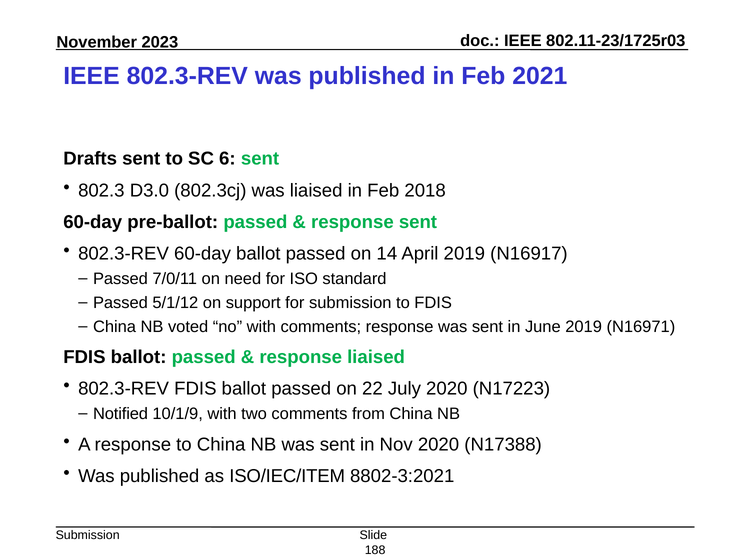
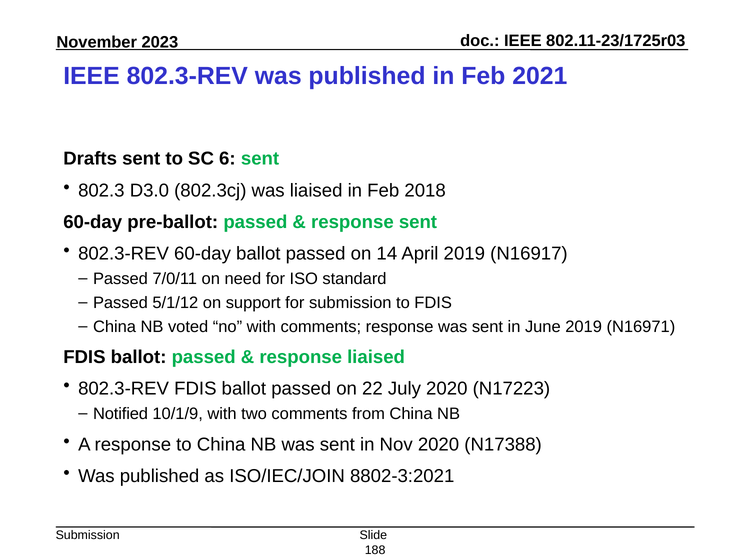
ISO/IEC/ITEM: ISO/IEC/ITEM -> ISO/IEC/JOIN (287, 476)
